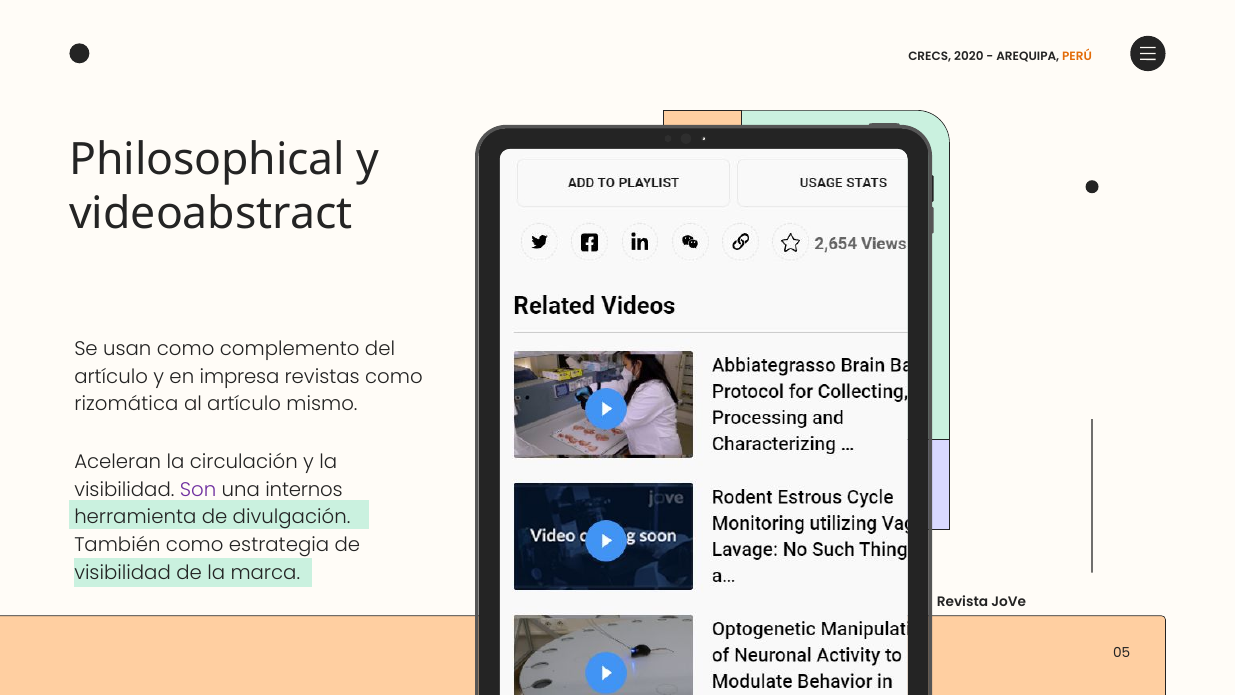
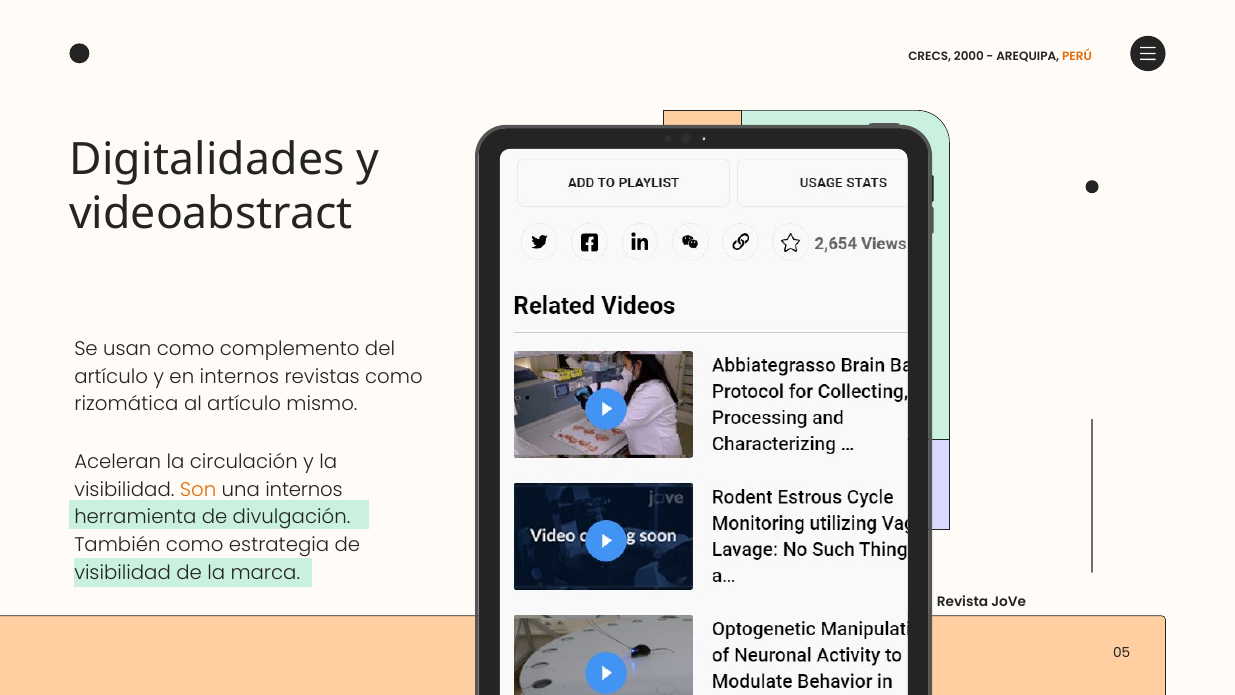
2020: 2020 -> 2000 (969, 56)
Philosophical: Philosophical -> Digitalidades (207, 160)
en impresa: impresa -> internos (239, 376)
Son colour: purple -> orange (198, 490)
